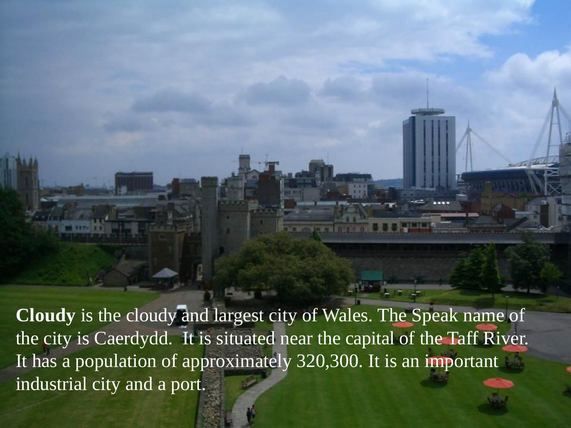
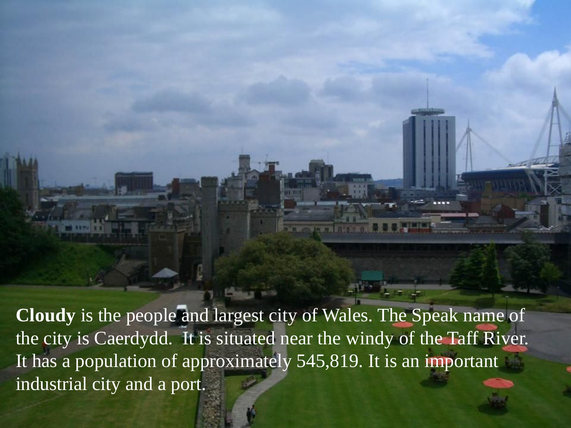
the cloudy: cloudy -> people (151, 316)
capital: capital -> windy (370, 338)
320,300: 320,300 -> 545,819 (330, 361)
